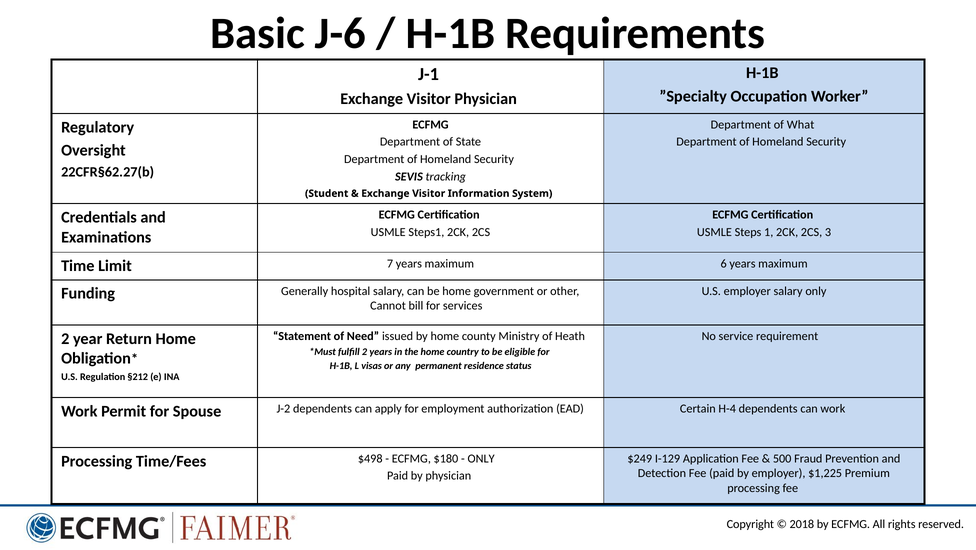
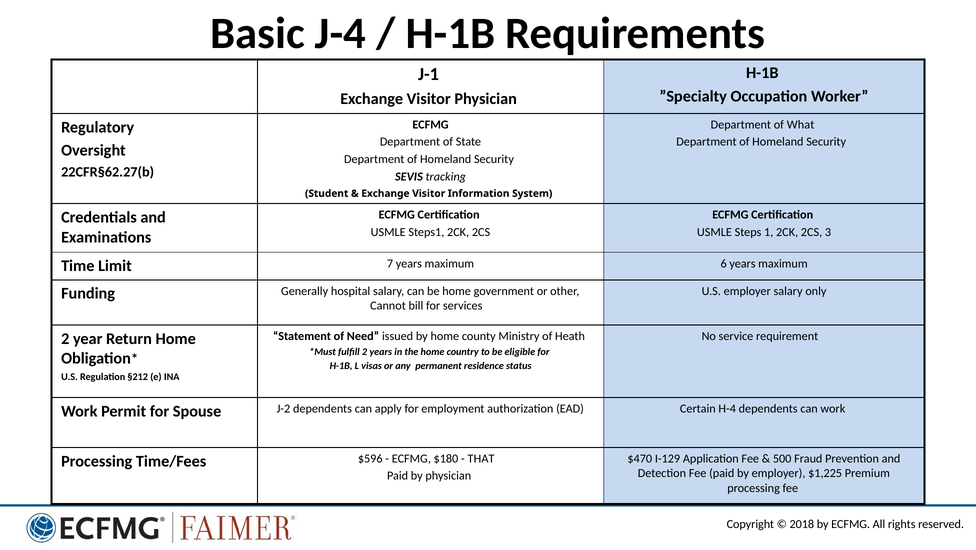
J-6: J-6 -> J-4 (340, 34)
$249: $249 -> $470 (640, 458)
$498: $498 -> $596 (370, 458)
ONLY: ONLY -> THAT (481, 458)
